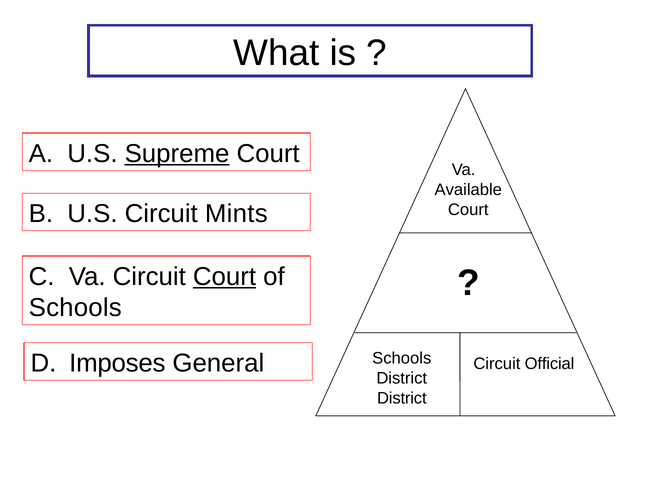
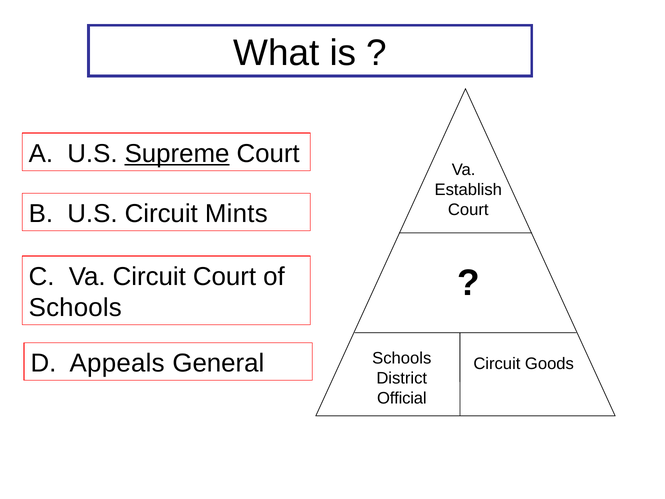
Available: Available -> Establish (468, 190)
Court underline: present -> none (225, 276)
Imposes: Imposes -> Appeals (117, 363)
Official: Official -> Goods (549, 364)
District: District -> Official (402, 398)
